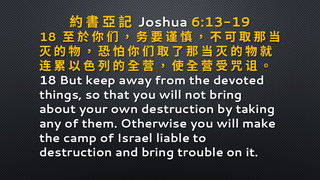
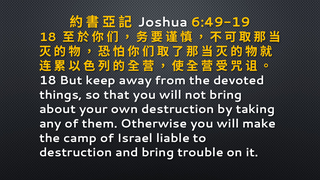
6:13-19: 6:13-19 -> 6:49-19 (221, 22)
